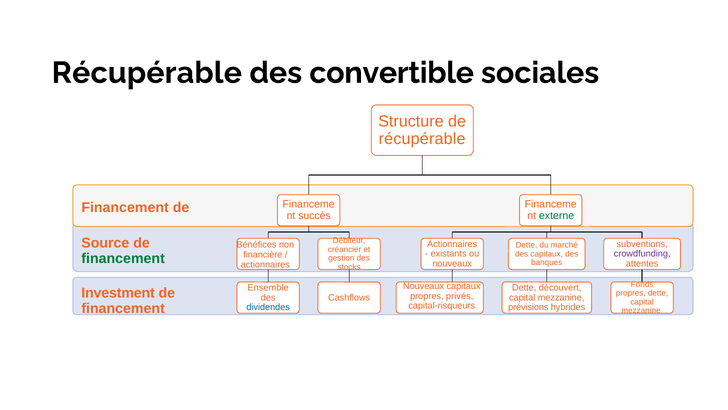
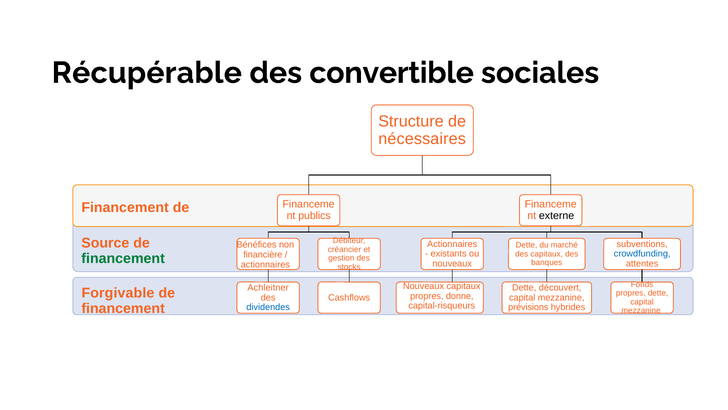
récupérable: récupérable -> nécessaires (422, 139)
succès: succès -> publics (314, 216)
externe colour: green -> black (557, 216)
crowdfunding colour: purple -> blue (642, 254)
Ensemble: Ensemble -> Achleitner (268, 287)
Investment: Investment -> Forgivable (118, 293)
privés: privés -> donne (460, 296)
